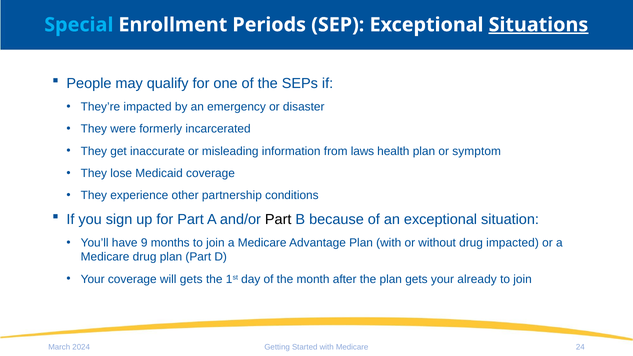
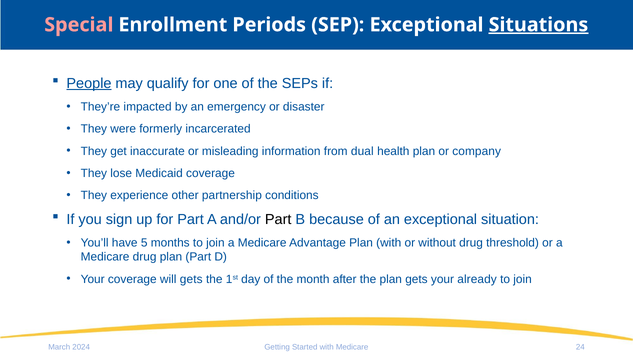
Special colour: light blue -> pink (79, 25)
People underline: none -> present (89, 83)
laws: laws -> dual (362, 151)
symptom: symptom -> company (477, 151)
9: 9 -> 5 (144, 243)
drug impacted: impacted -> threshold (513, 243)
